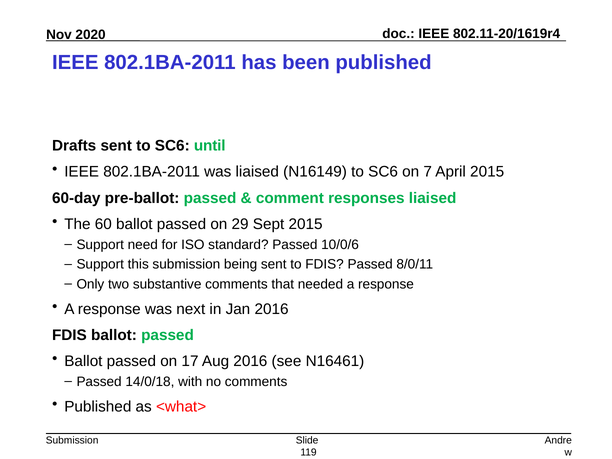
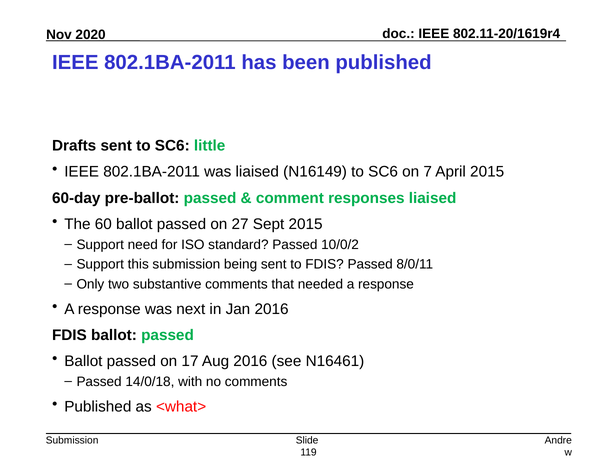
until: until -> little (210, 146)
29: 29 -> 27 (240, 224)
10/0/6: 10/0/6 -> 10/0/2 (340, 245)
